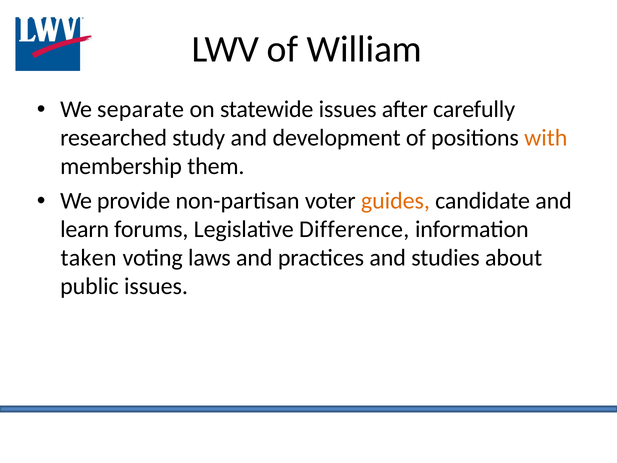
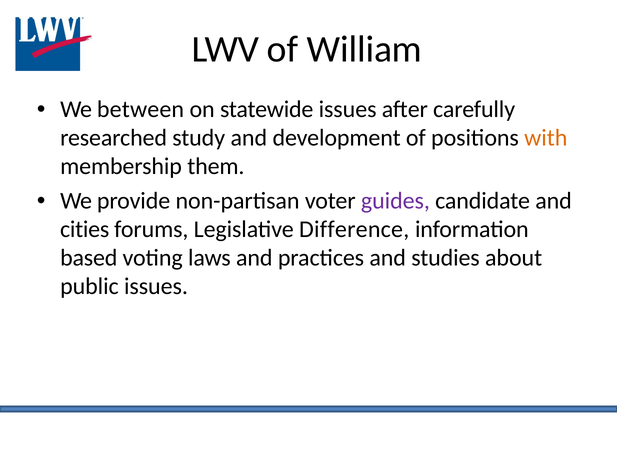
separate: separate -> between (141, 109)
guides colour: orange -> purple (395, 201)
learn: learn -> cities (85, 229)
taken: taken -> based (89, 258)
